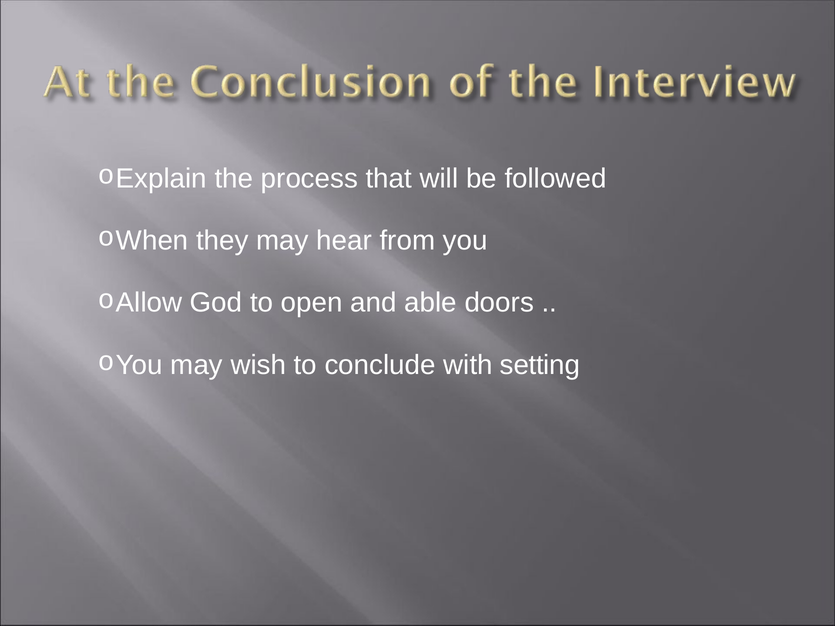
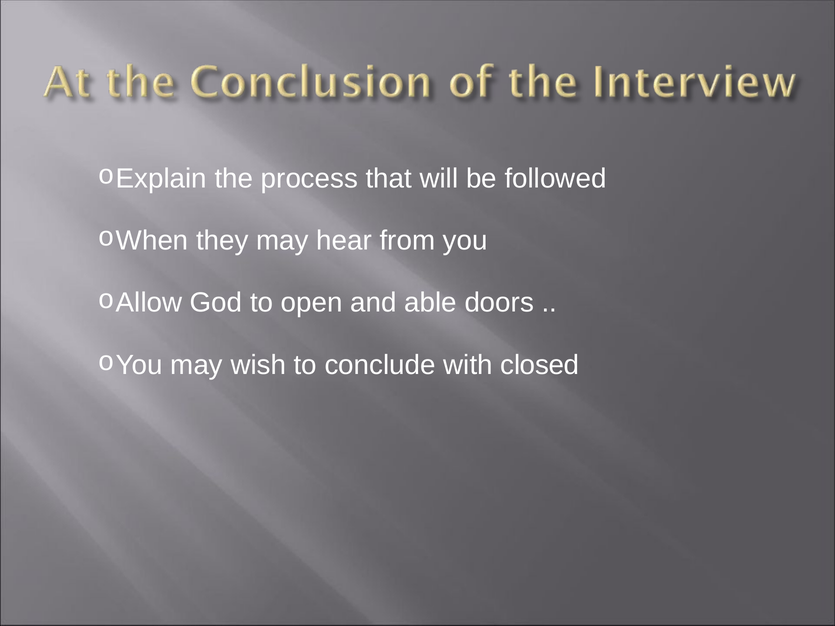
setting: setting -> closed (540, 365)
